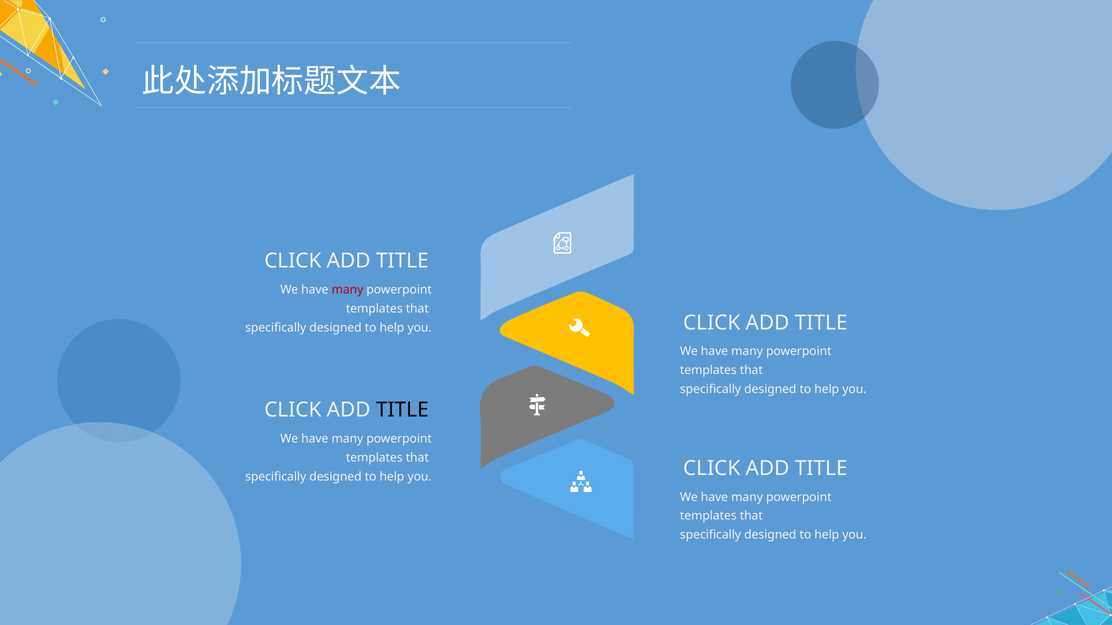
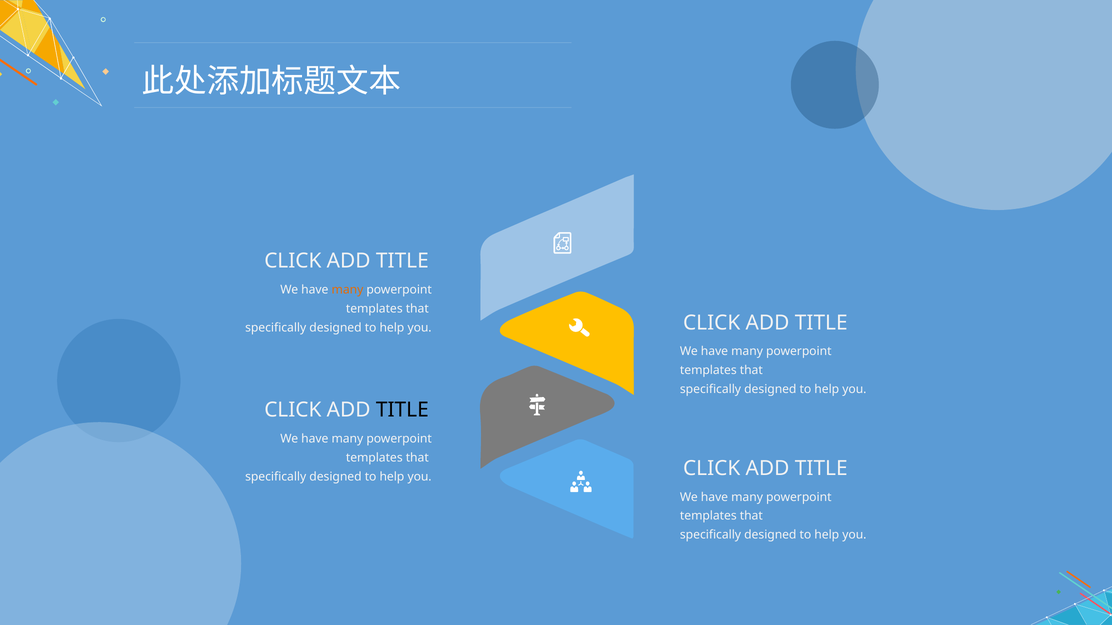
many colour: red -> orange (347, 290)
